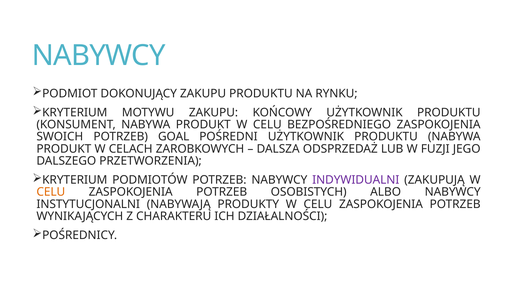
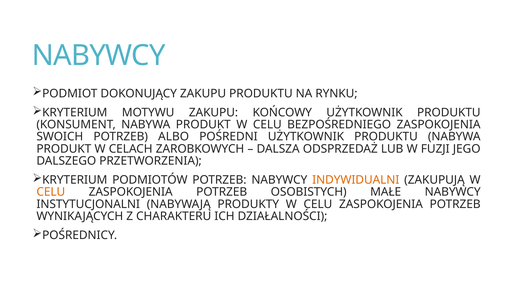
GOAL: GOAL -> ALBO (174, 137)
INDYWIDUALNI colour: purple -> orange (356, 180)
ALBO: ALBO -> MAŁE (386, 192)
